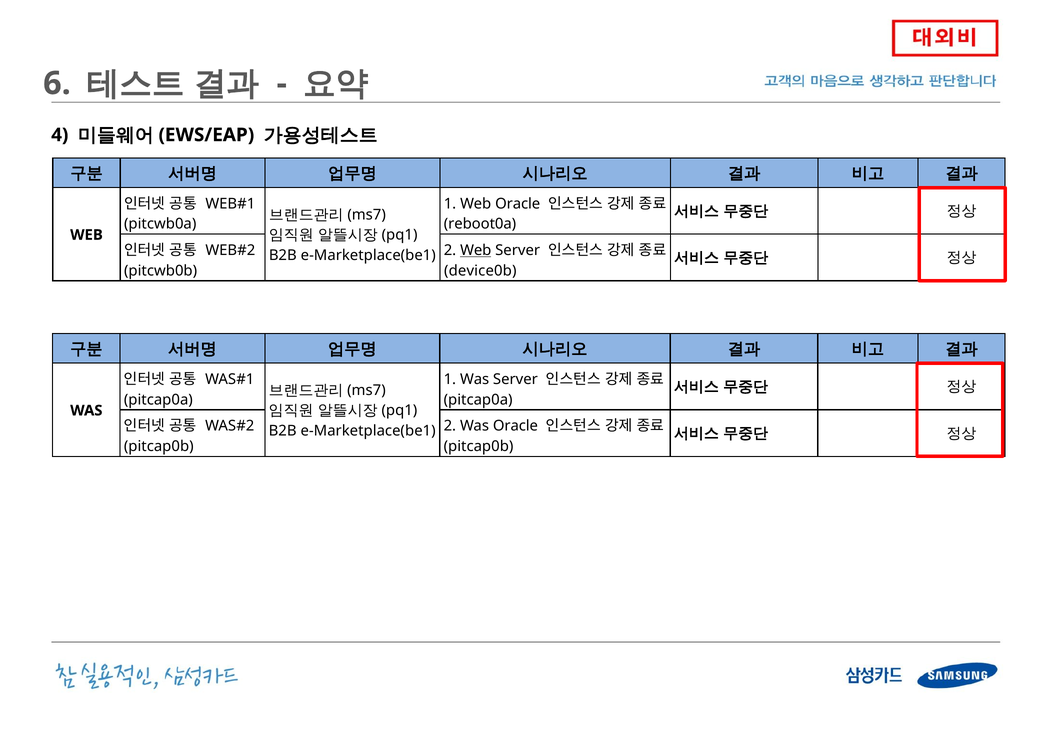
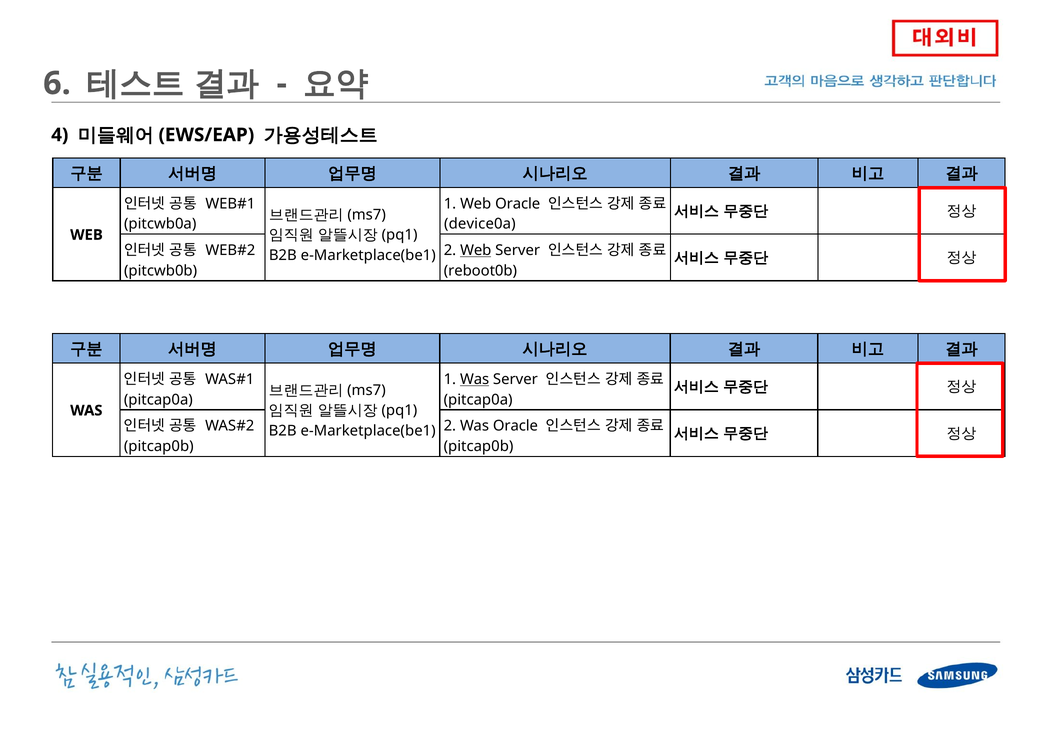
reboot0a: reboot0a -> device0a (480, 224)
device0b: device0b -> reboot0b (480, 271)
Was underline: none -> present (475, 379)
